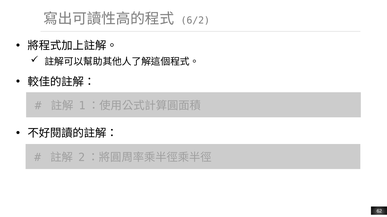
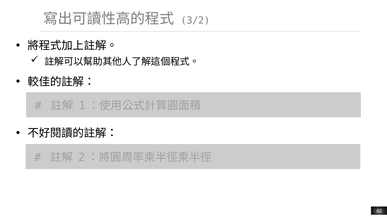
6/2: 6/2 -> 3/2 (195, 20)
